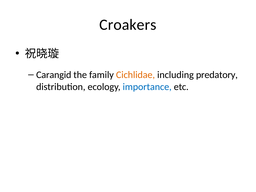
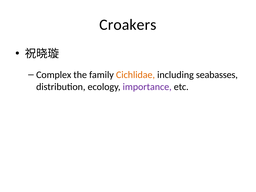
Carangid: Carangid -> Complex (54, 75)
predatory: predatory -> seabasses (217, 75)
importance colour: blue -> purple (147, 87)
